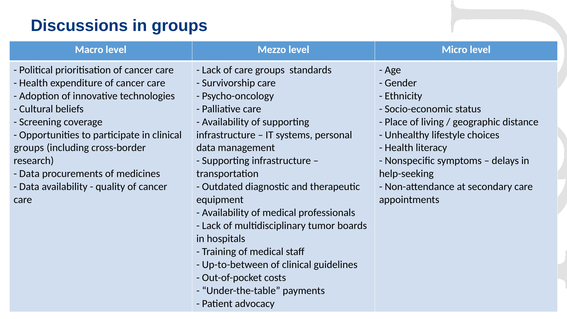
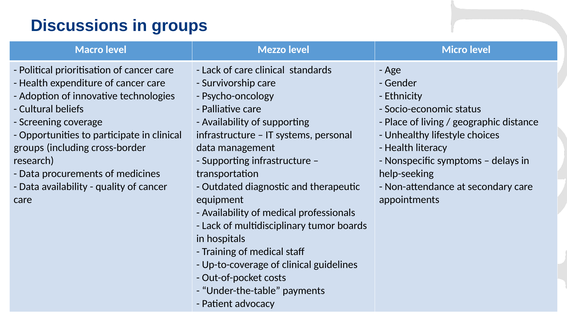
care groups: groups -> clinical (270, 70)
Up-to-between: Up-to-between -> Up-to-coverage (235, 265)
